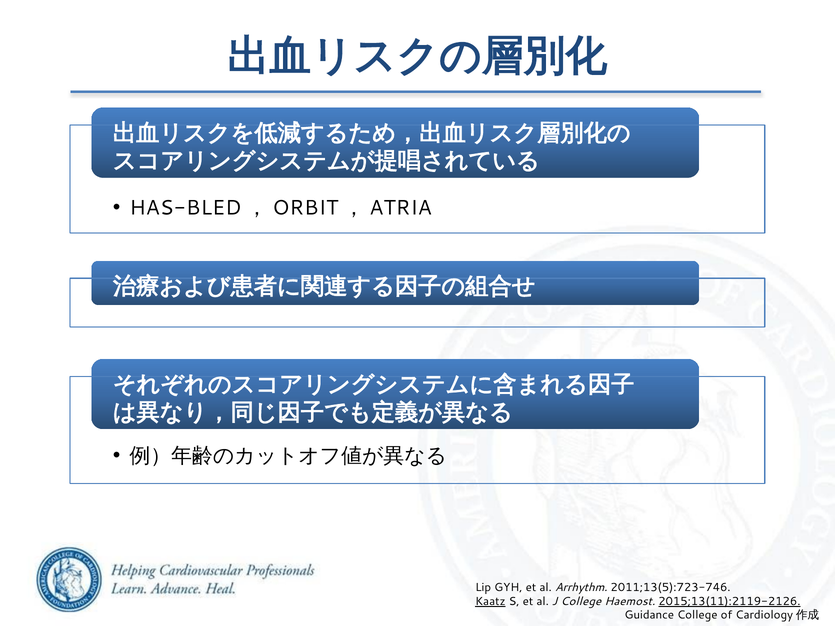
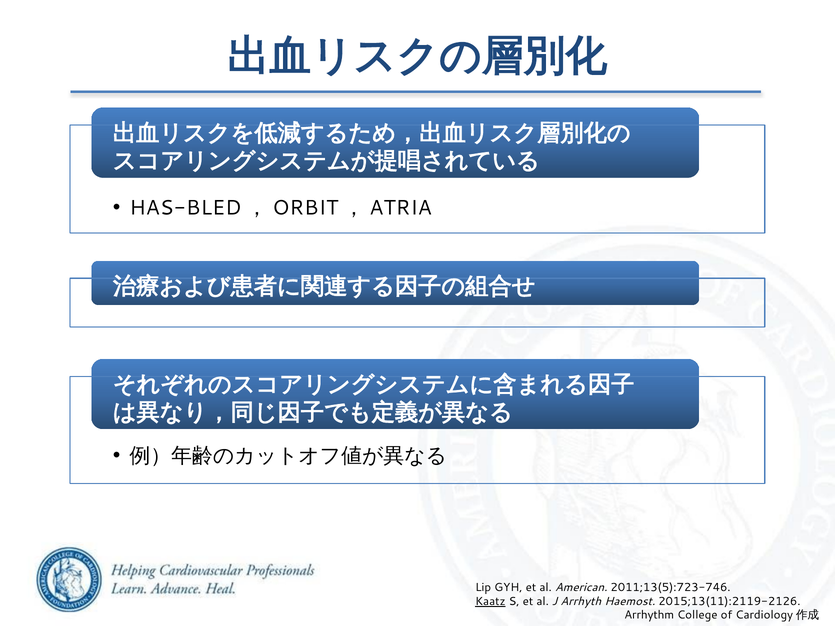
Arrhythm: Arrhythm -> American (581, 588)
J College: College -> Arrhyth (581, 602)
2015;13(11):2119-2126 underline: present -> none (729, 602)
Guidance: Guidance -> Arrhythm (649, 615)
